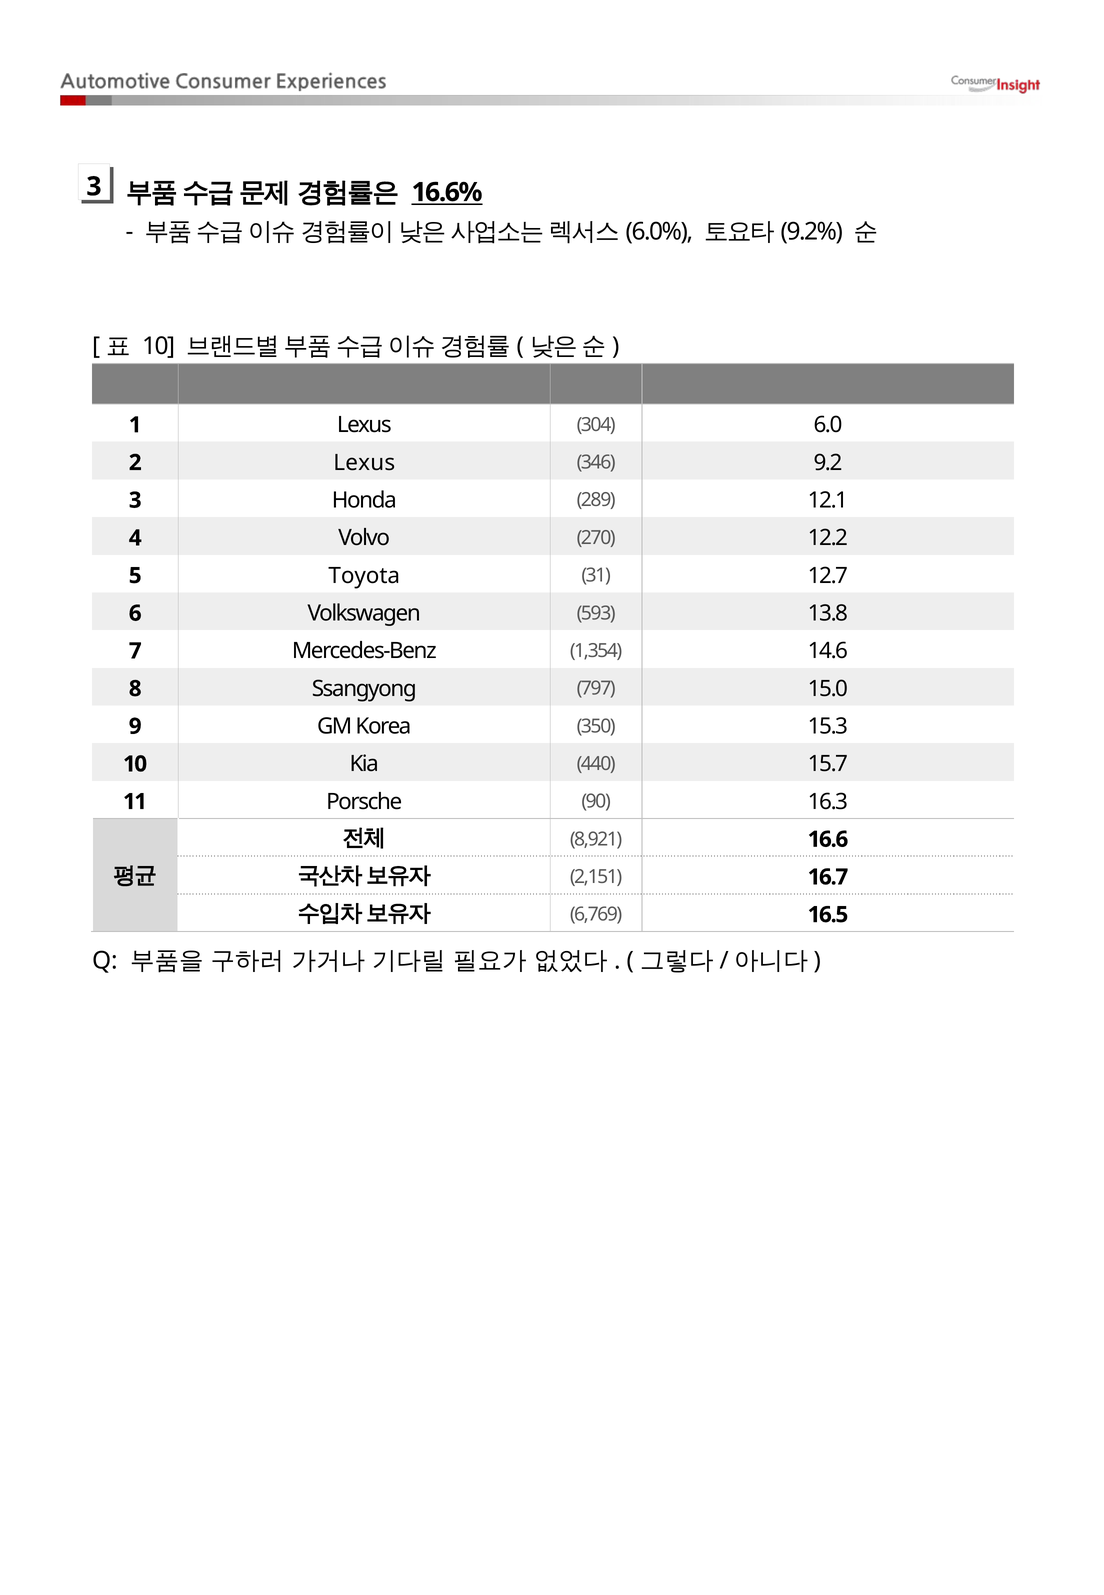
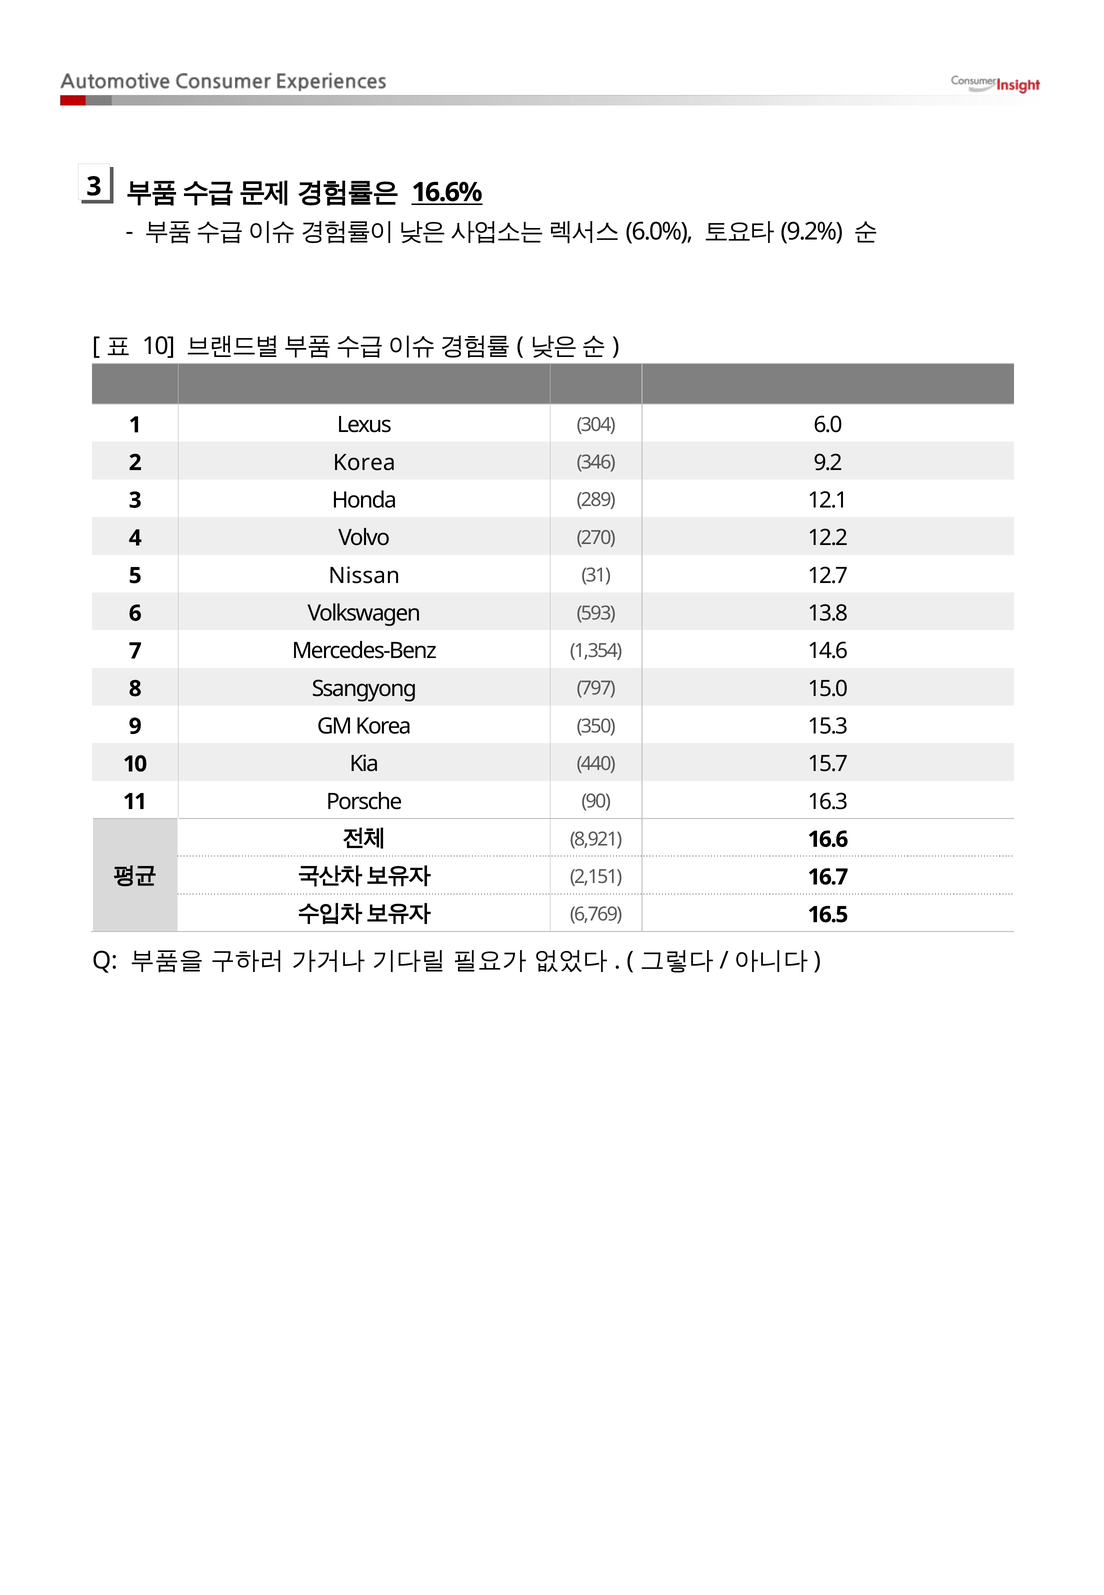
2 Lexus: Lexus -> Korea (364, 463)
Toyota: Toyota -> Nissan (364, 576)
